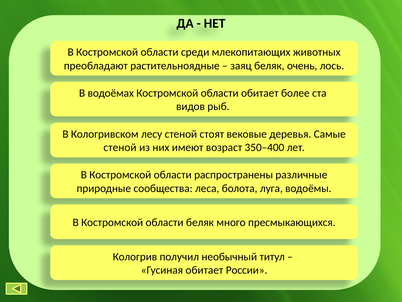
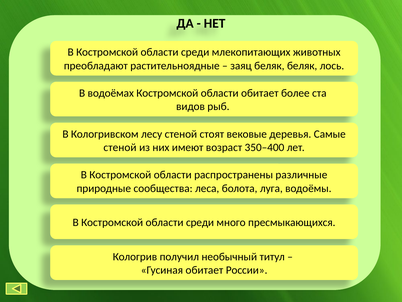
беляк очень: очень -> беляк (302, 66)
беляк: беляк -> среди (200, 222)
